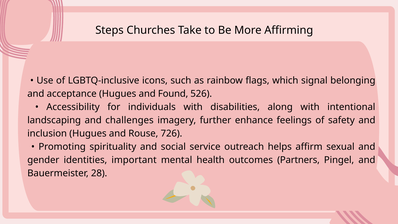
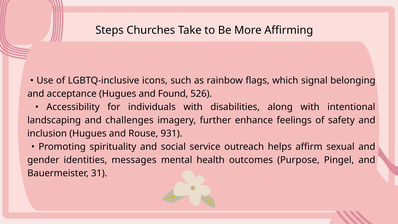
726: 726 -> 931 (171, 133)
important: important -> messages (134, 160)
Partners: Partners -> Purpose (298, 160)
28: 28 -> 31 (99, 173)
